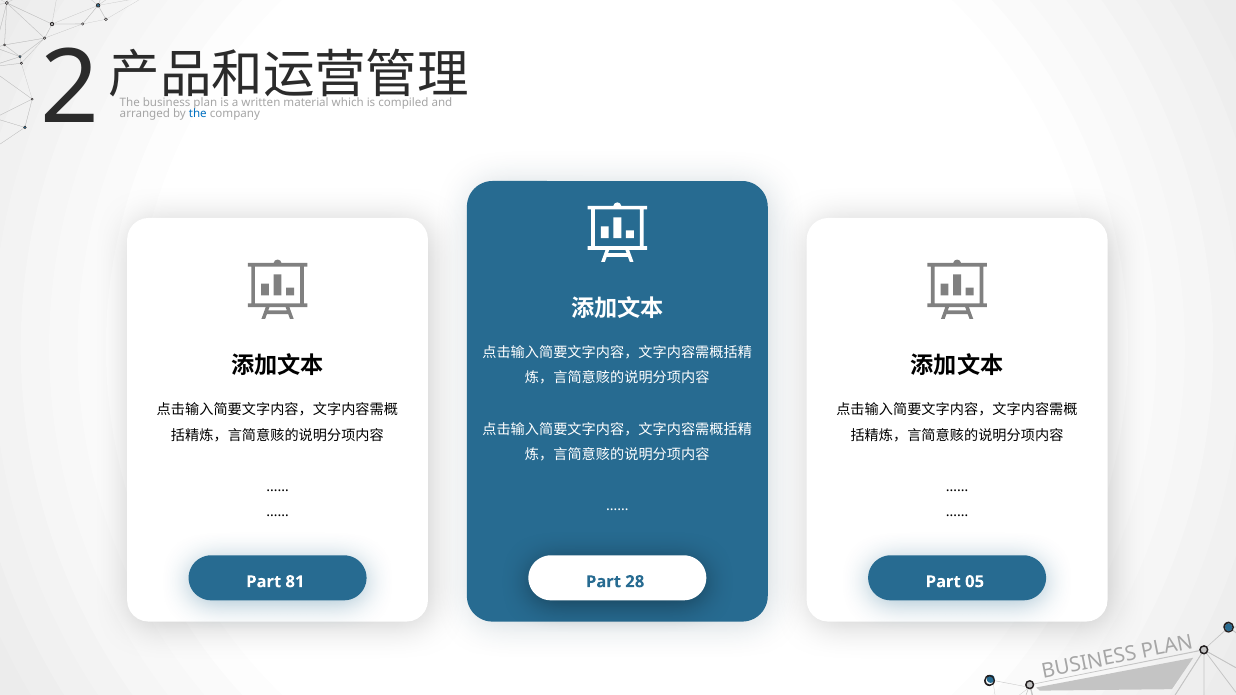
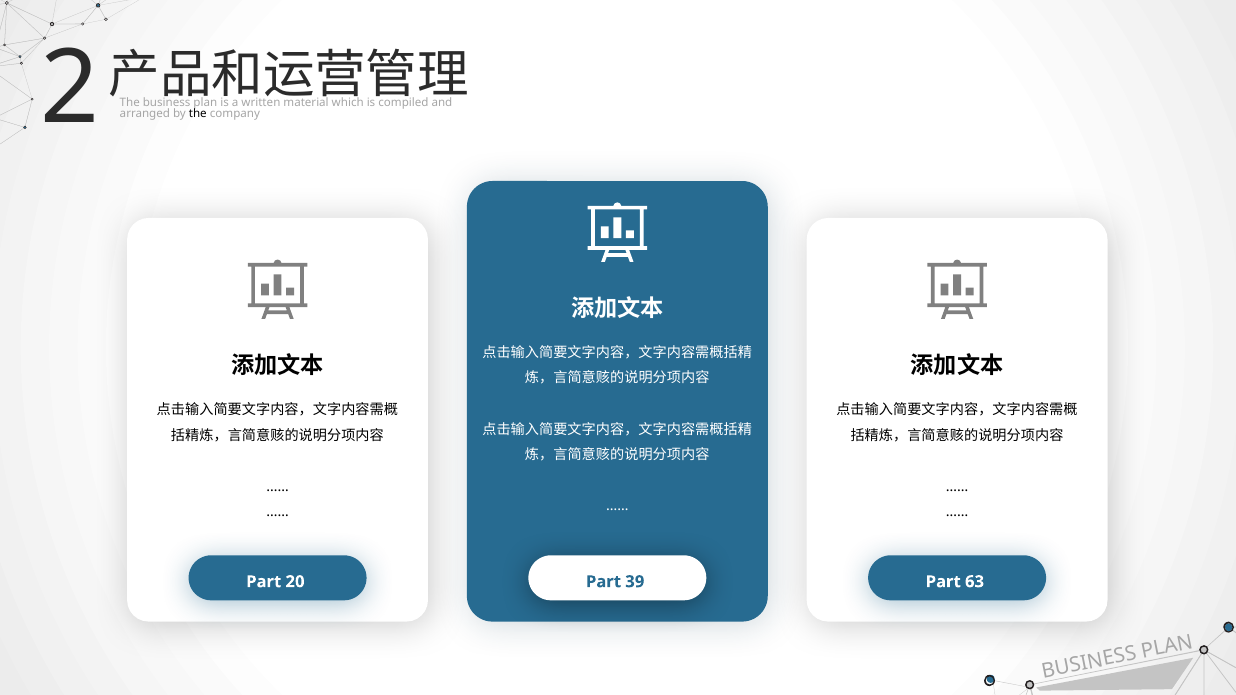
the colour: blue -> black (198, 114)
81: 81 -> 20 (295, 582)
28: 28 -> 39 (635, 582)
05: 05 -> 63 (975, 582)
